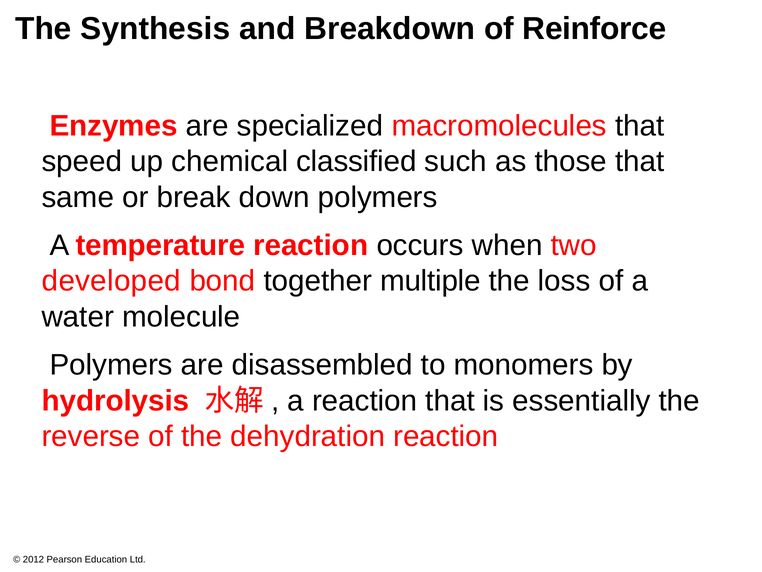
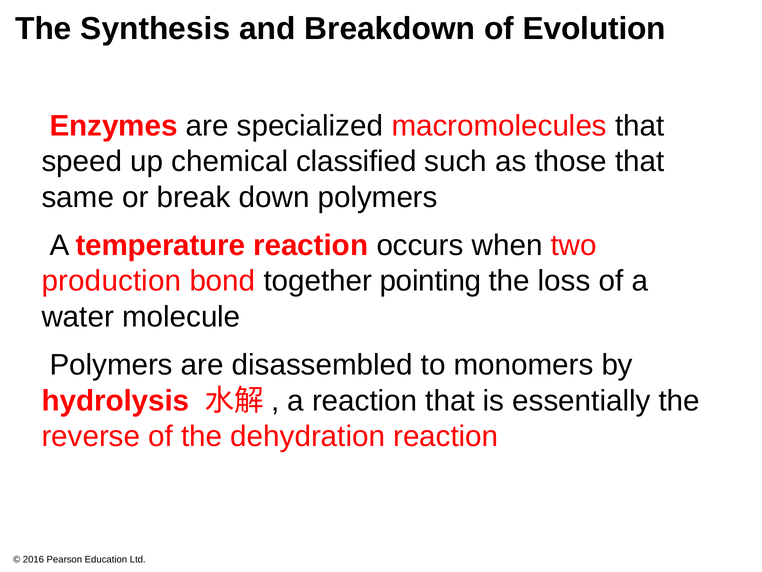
Reinforce: Reinforce -> Evolution (594, 29)
developed: developed -> production (111, 281)
multiple: multiple -> pointing (431, 281)
2012: 2012 -> 2016 (33, 559)
